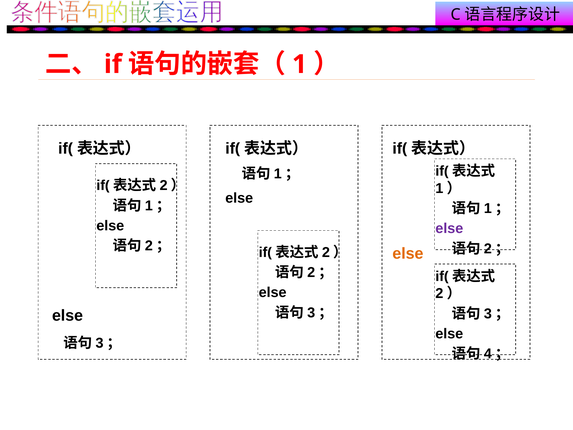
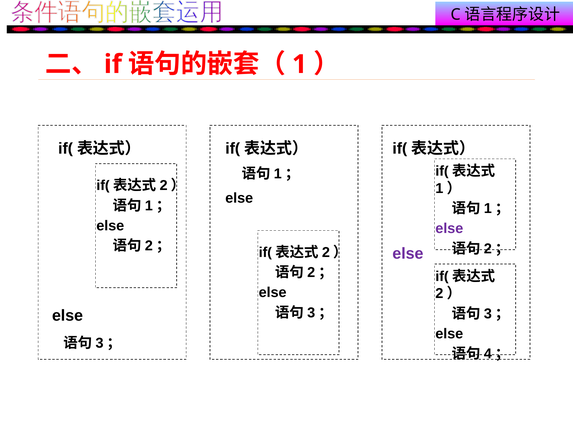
else colour: orange -> purple (408, 253)
